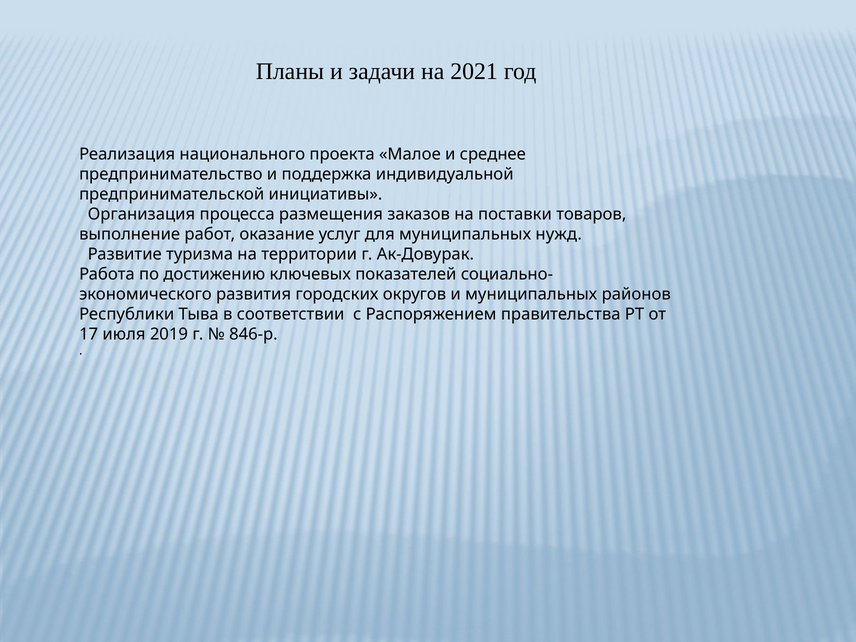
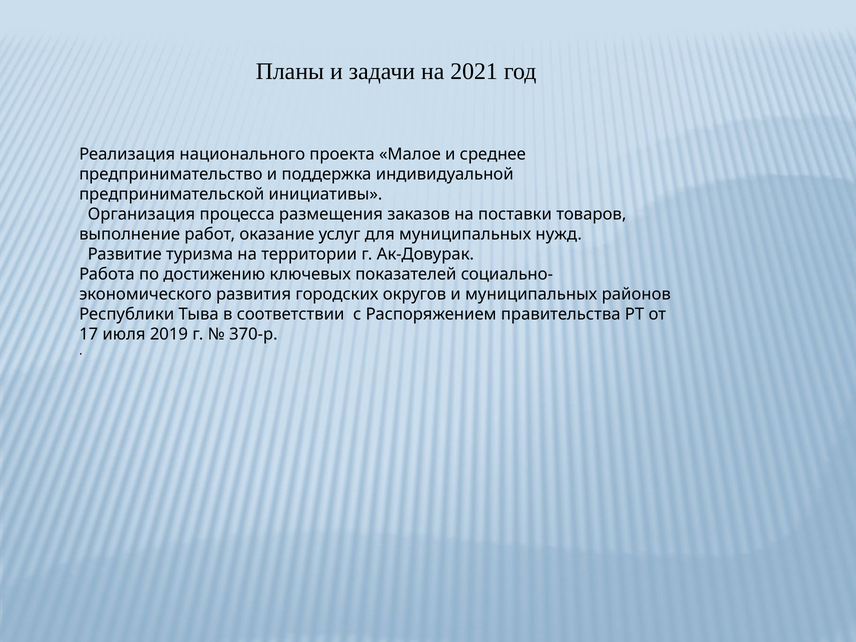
846-р: 846-р -> 370-р (253, 334)
